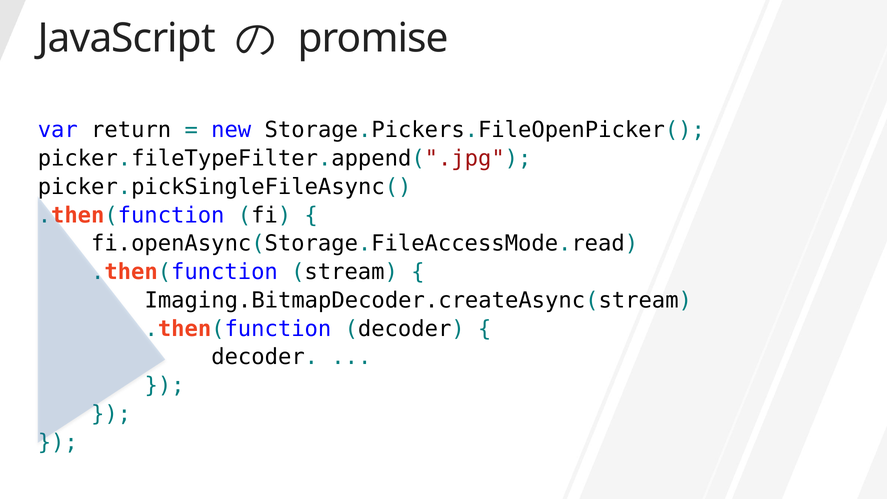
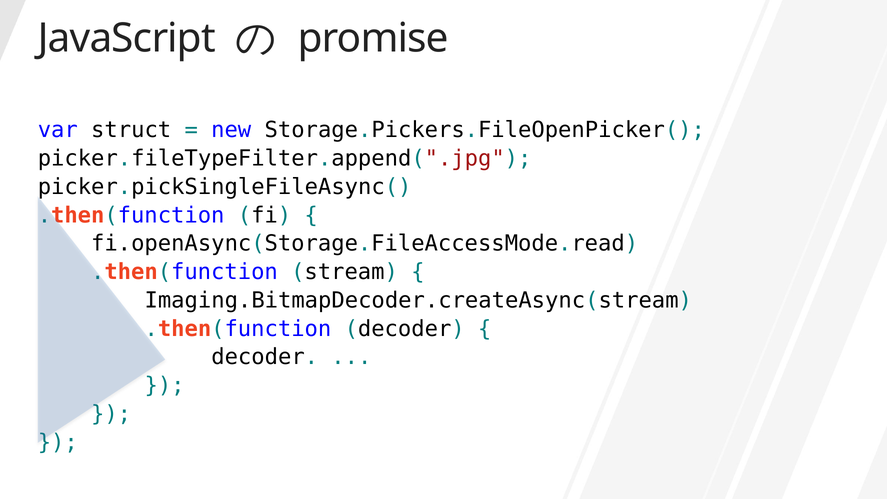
return: return -> struct (131, 130)
